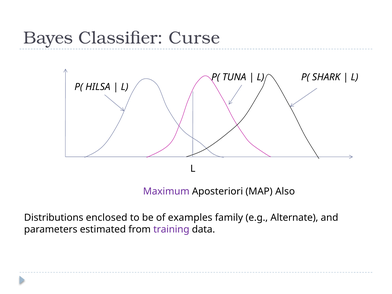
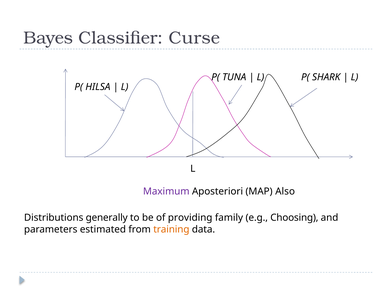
enclosed: enclosed -> generally (107, 218)
examples: examples -> providing (190, 218)
Alternate: Alternate -> Choosing (294, 218)
training colour: purple -> orange (171, 229)
